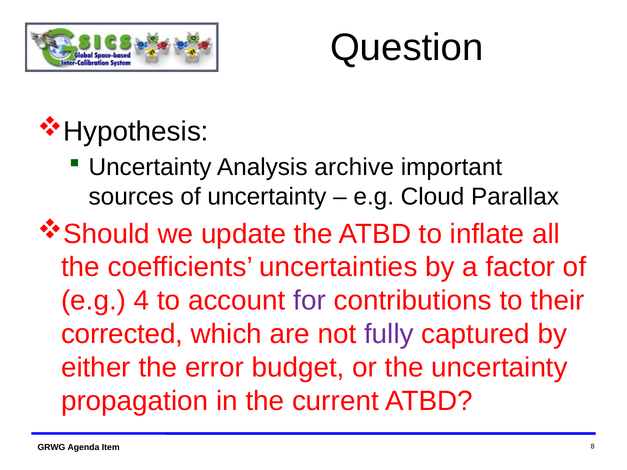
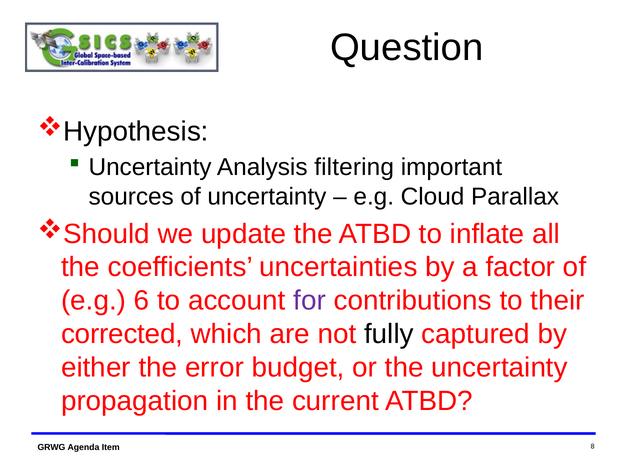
archive: archive -> filtering (354, 168)
4: 4 -> 6 (142, 301)
fully colour: purple -> black (389, 334)
